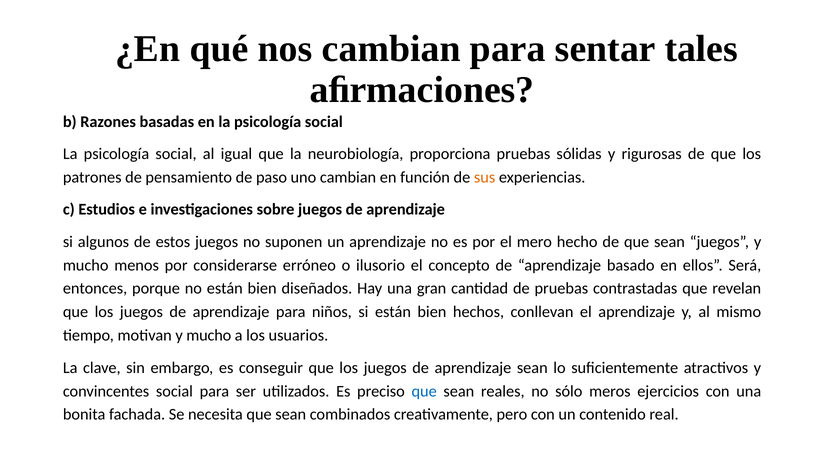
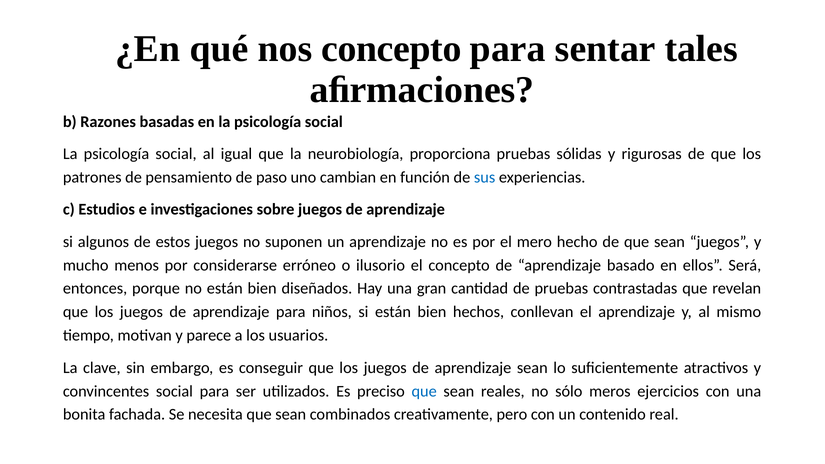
nos cambian: cambian -> concepto (391, 49)
sus colour: orange -> blue (485, 178)
motivan y mucho: mucho -> parece (209, 336)
